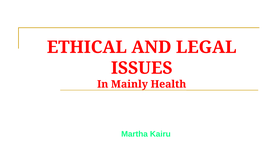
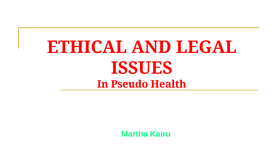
Mainly: Mainly -> Pseudo (130, 84)
